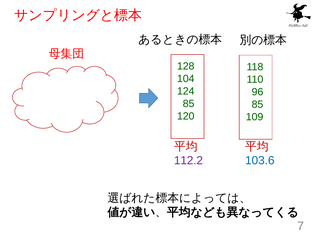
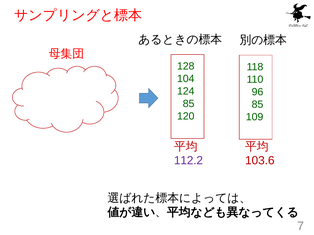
103.6 colour: blue -> red (260, 161)
